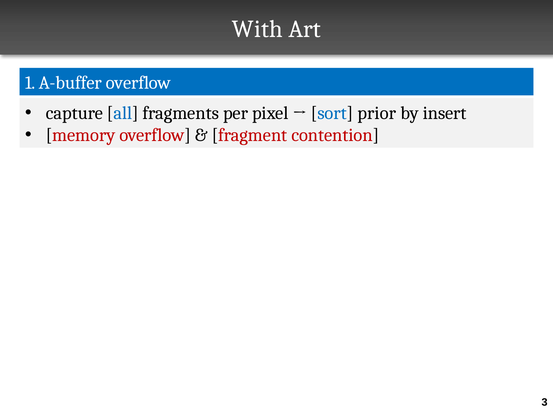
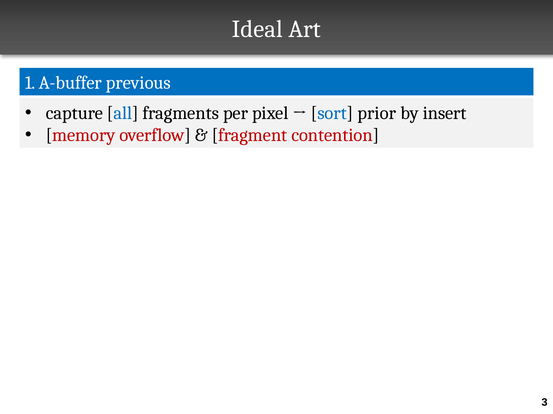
With: With -> Ideal (257, 29)
A-buffer overflow: overflow -> previous (138, 83)
